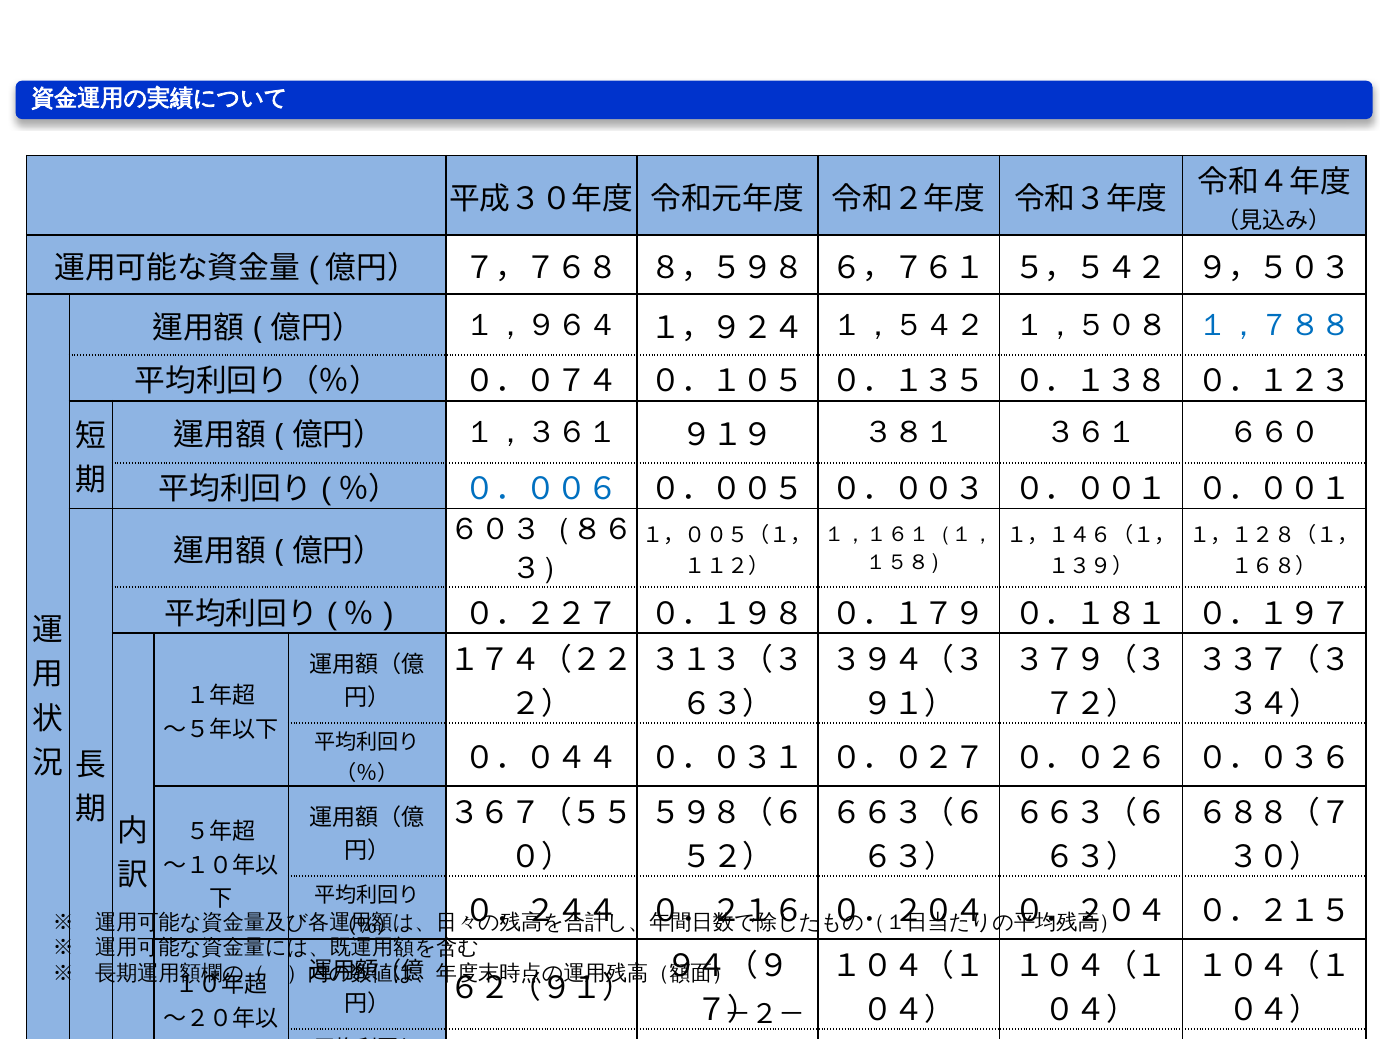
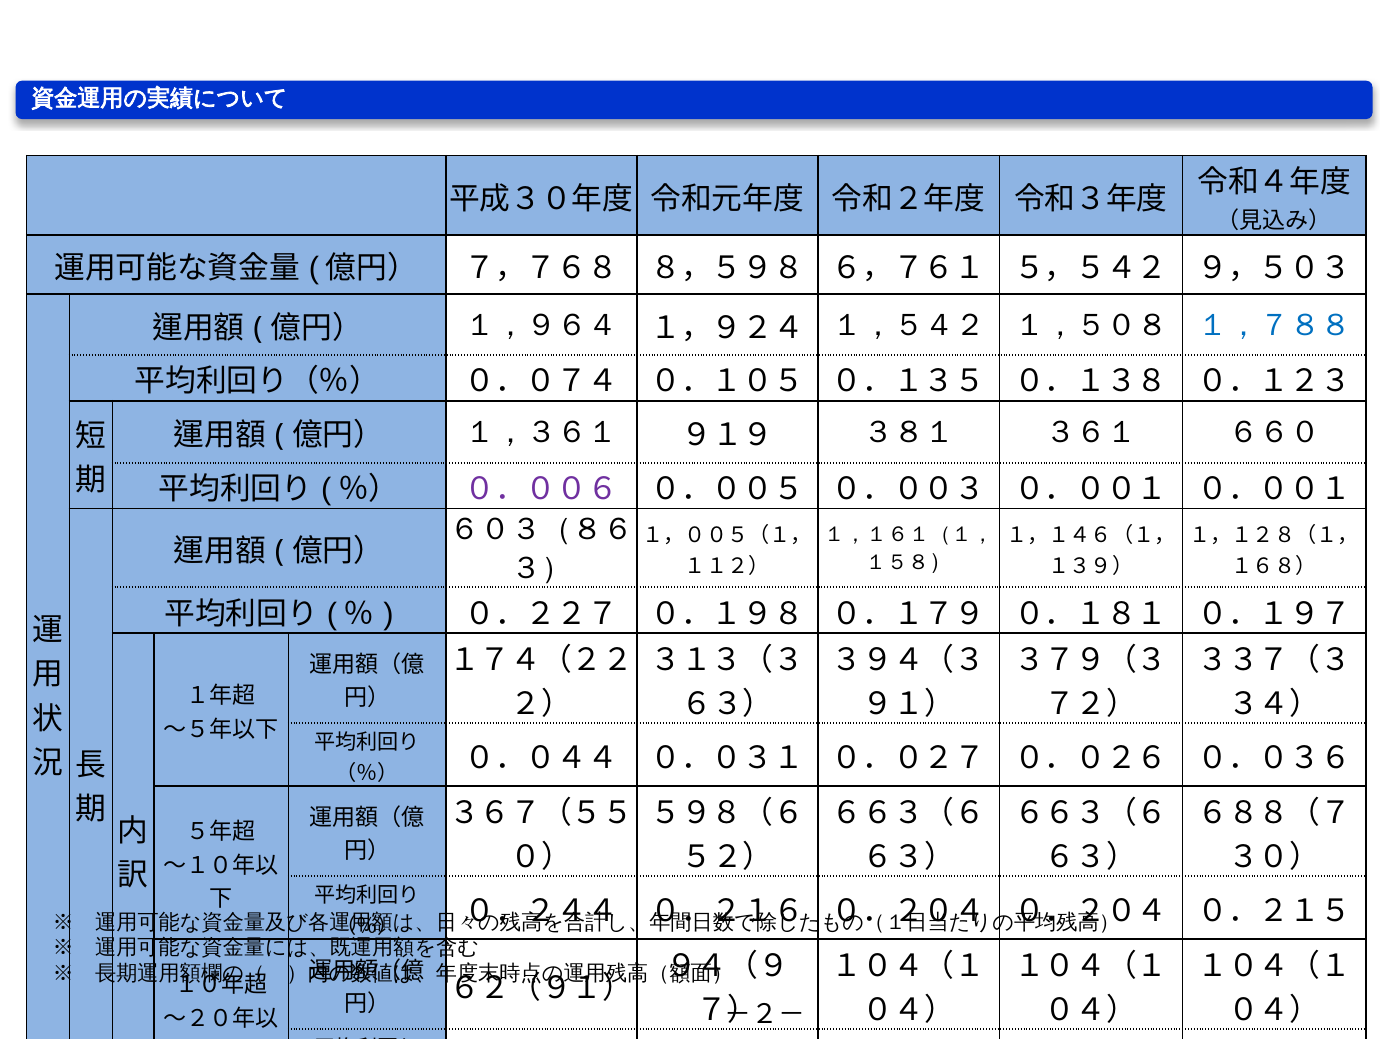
０．００６ colour: blue -> purple (541, 490)
